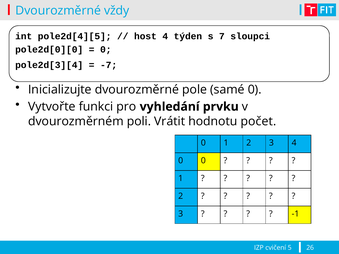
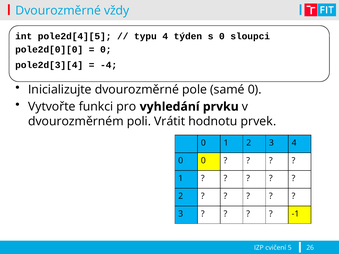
host: host -> typu (145, 36)
s 7: 7 -> 0 (222, 36)
-7: -7 -> -4 (109, 65)
počet: počet -> prvek (258, 121)
